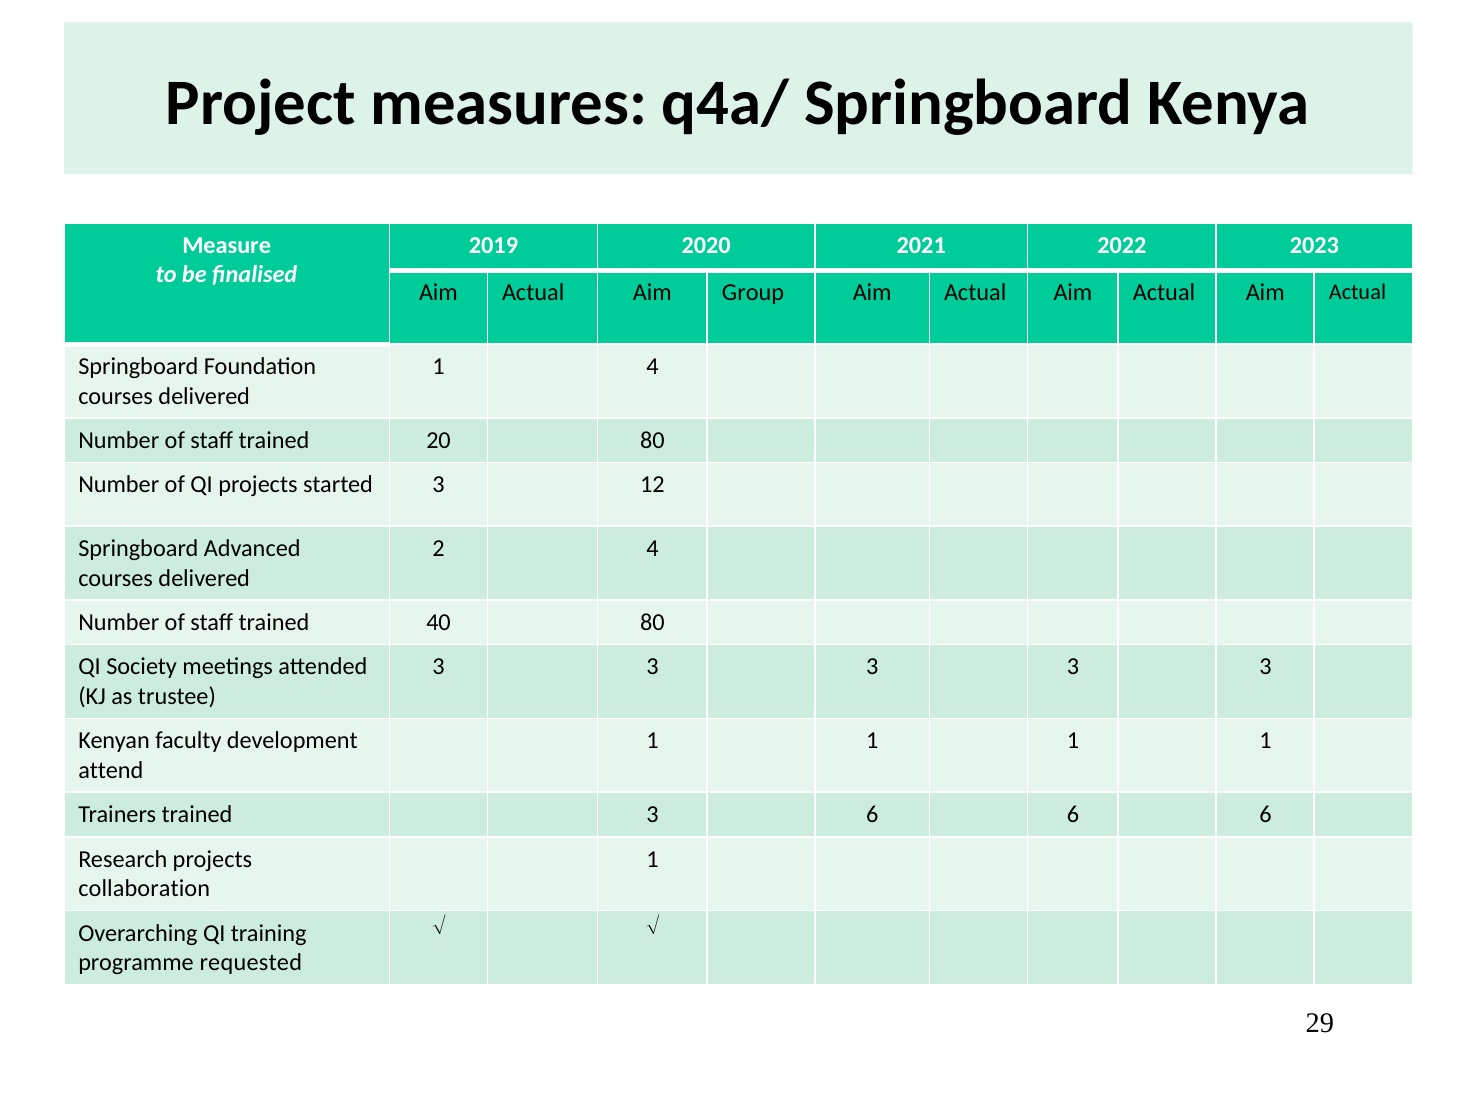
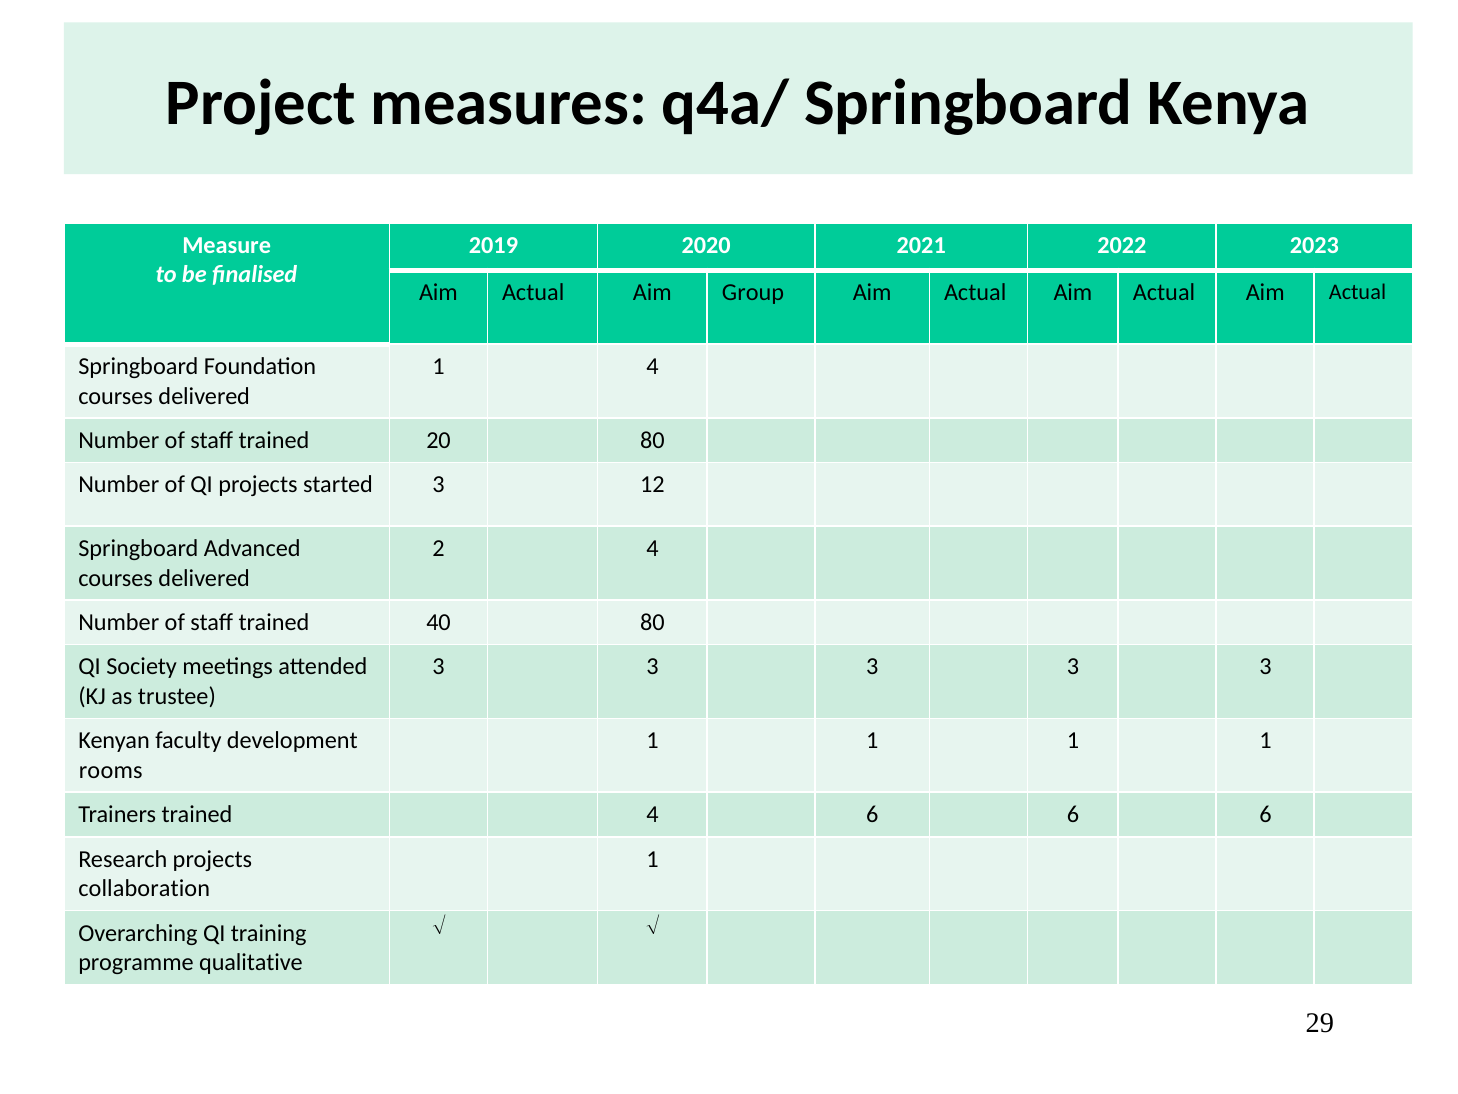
attend: attend -> rooms (111, 770)
trained 3: 3 -> 4 (652, 814)
requested: requested -> qualitative (251, 962)
